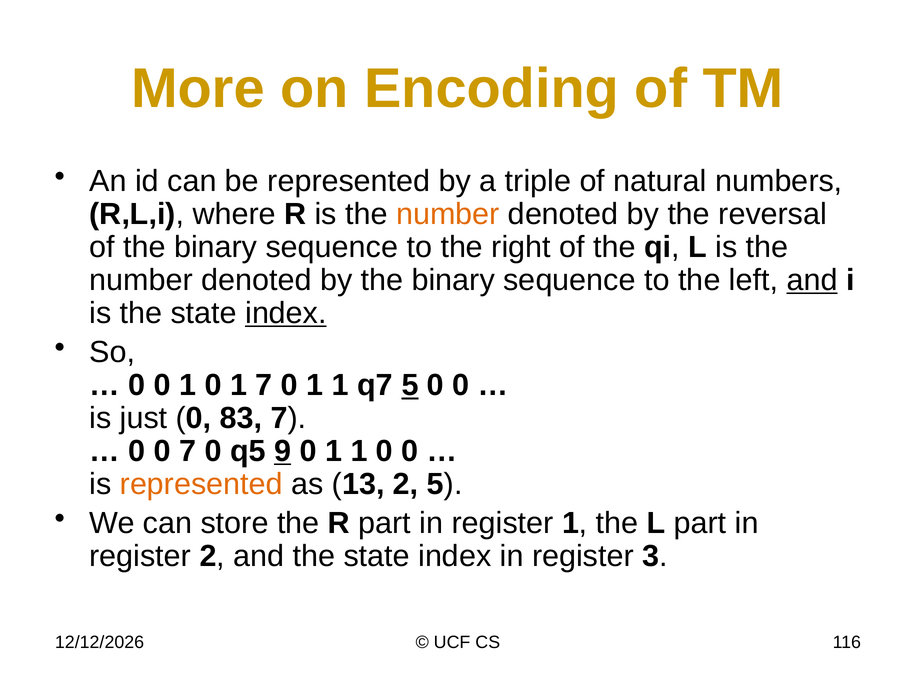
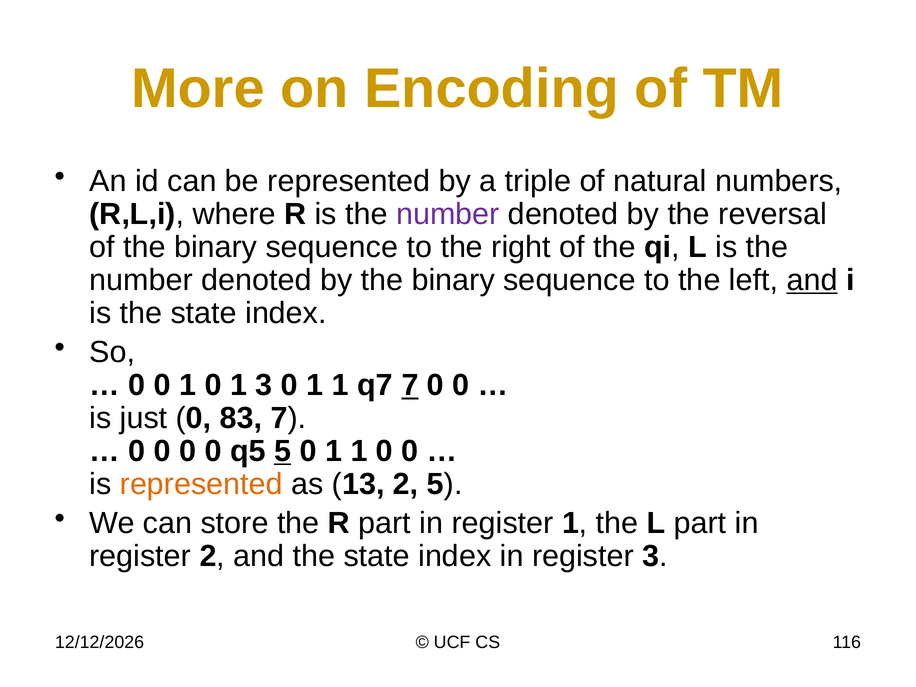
number colour: orange -> purple (448, 214)
index underline: present -> none (286, 313)
1 7: 7 -> 3 (264, 385)
q7 5: 5 -> 7 (410, 385)
7: 7 -> 0 (188, 451)
q5 9: 9 -> 5 (283, 451)
